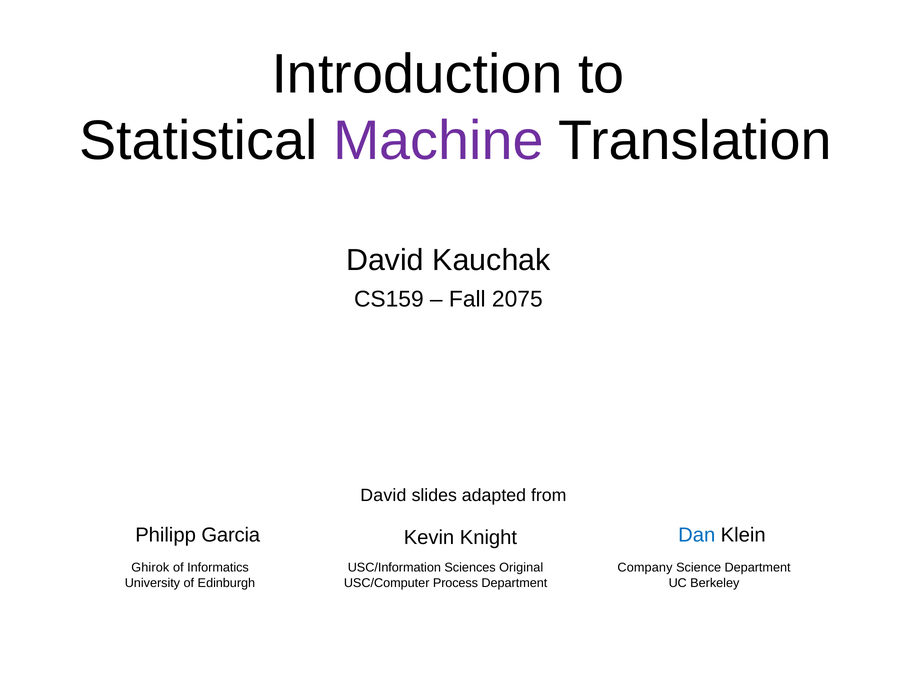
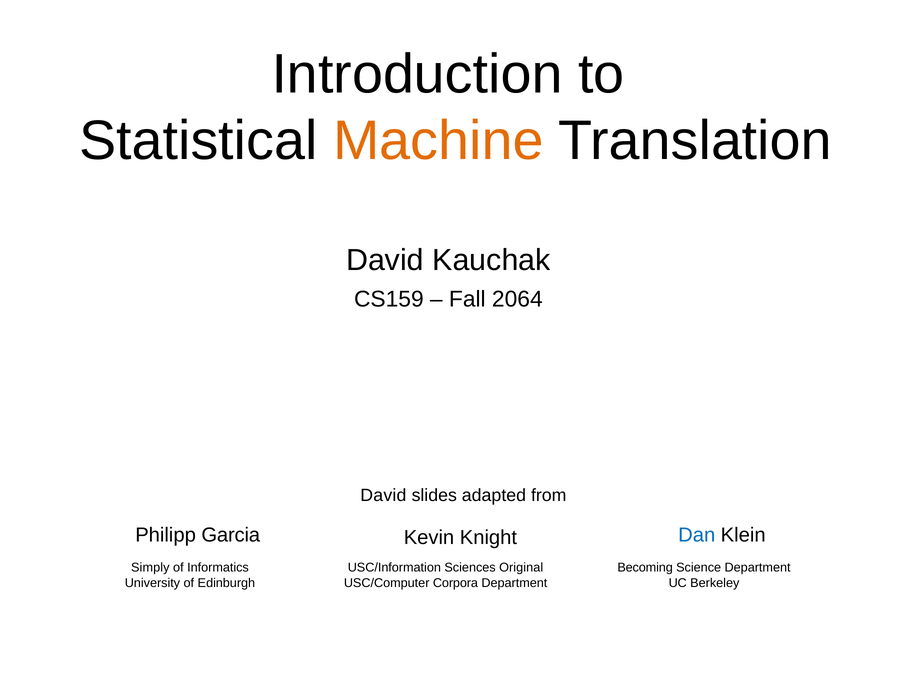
Machine colour: purple -> orange (438, 141)
2075: 2075 -> 2064 (517, 299)
Ghirok: Ghirok -> Simply (150, 568)
Company: Company -> Becoming (645, 568)
Process: Process -> Corpora (455, 583)
